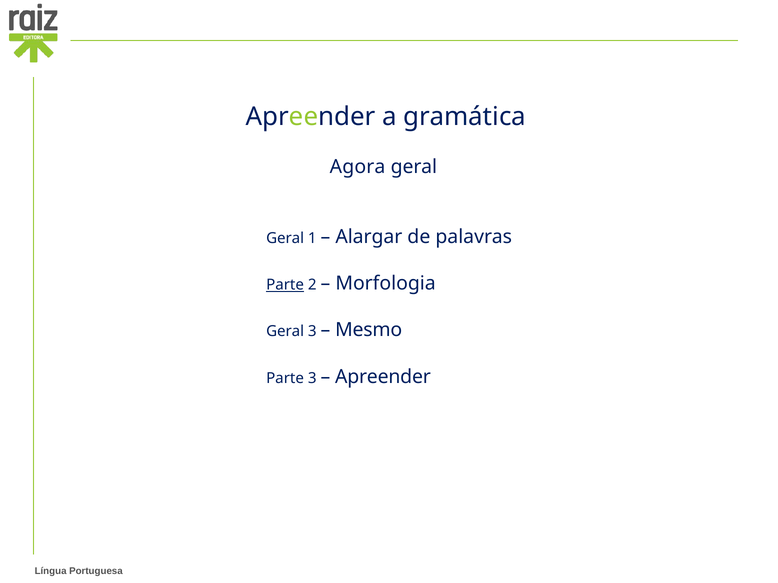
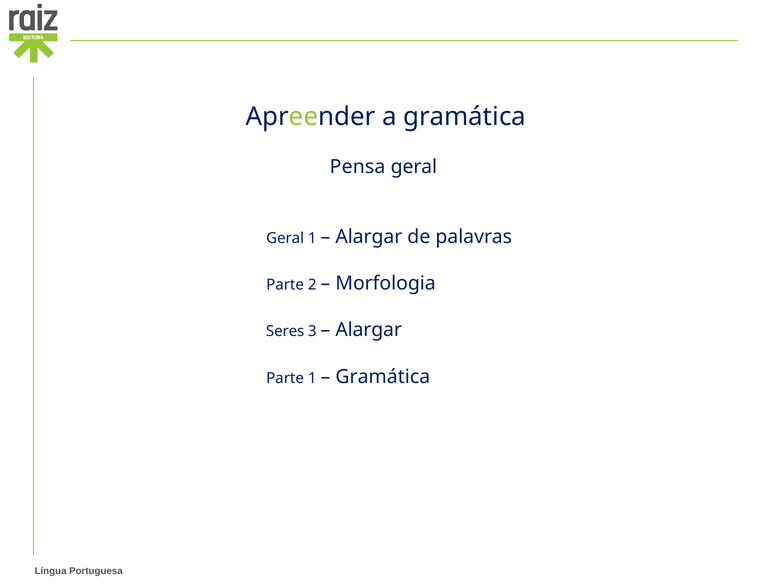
Agora: Agora -> Pensa (358, 167)
Parte underline: present -> none (285, 285)
Geral: Geral -> Seres (285, 332)
Mesmo: Mesmo -> Alargar (369, 330)
Parte 3: 3 -> 1 (312, 378)
Apreender: Apreender -> Gramática (383, 377)
